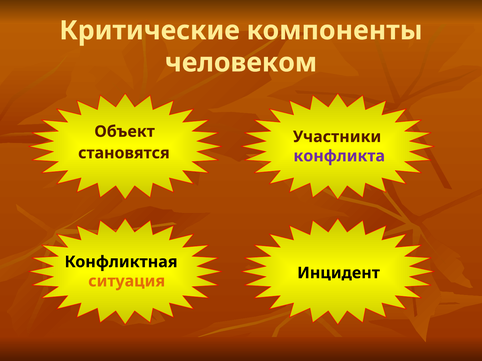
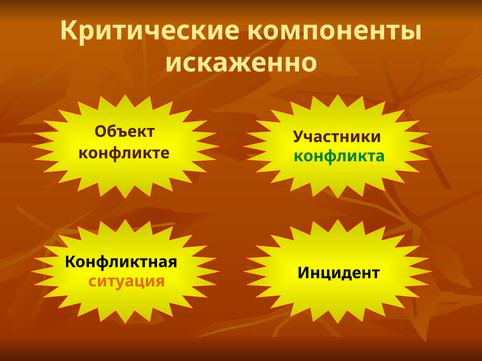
человеком: человеком -> искаженно (241, 63)
становятся: становятся -> конфликте (124, 153)
конфликта colour: purple -> green (339, 156)
